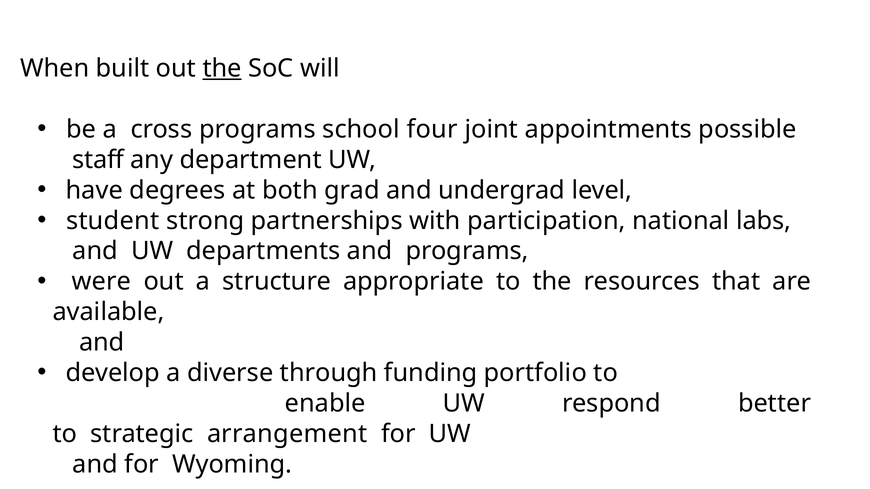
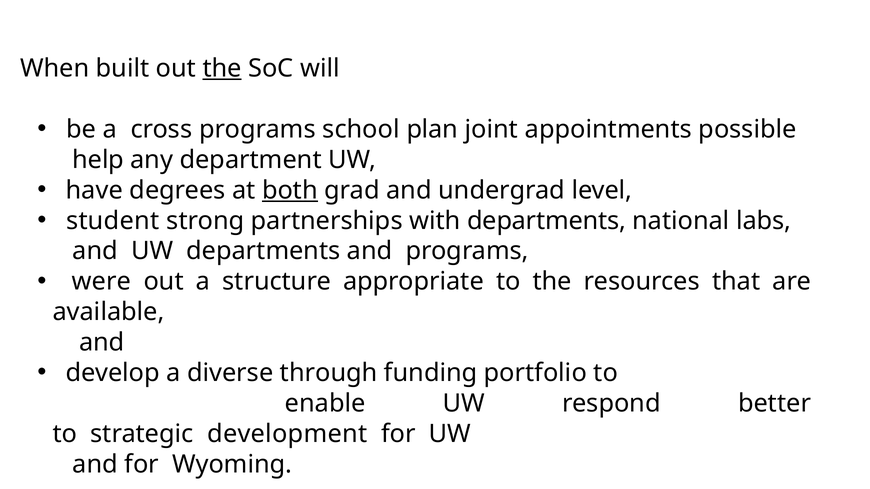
four: four -> plan (432, 129)
staff: staff -> help (98, 160)
both underline: none -> present (290, 190)
with participation: participation -> departments (546, 221)
arrangement: arrangement -> development (287, 434)
